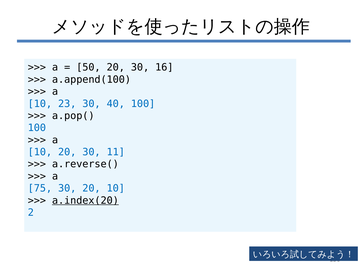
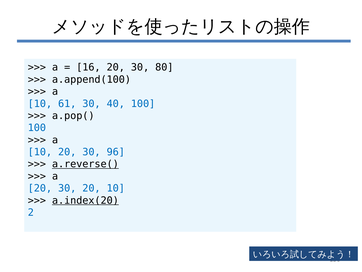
50: 50 -> 16 (88, 67)
16: 16 -> 80 (164, 67)
23: 23 -> 61 (67, 103)
11: 11 -> 96 (116, 152)
a.reverse( underline: none -> present (85, 164)
75: 75 -> 20 (40, 188)
